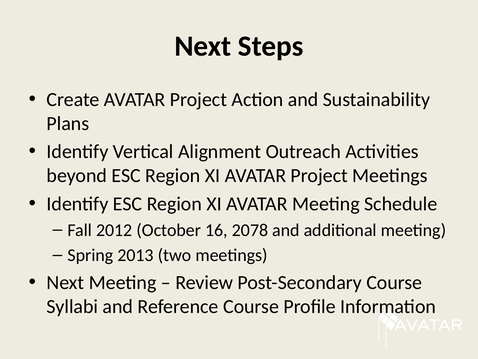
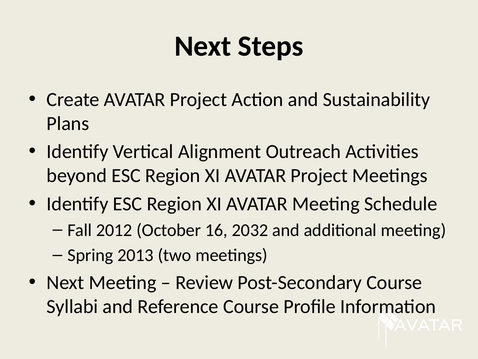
2078: 2078 -> 2032 (250, 230)
